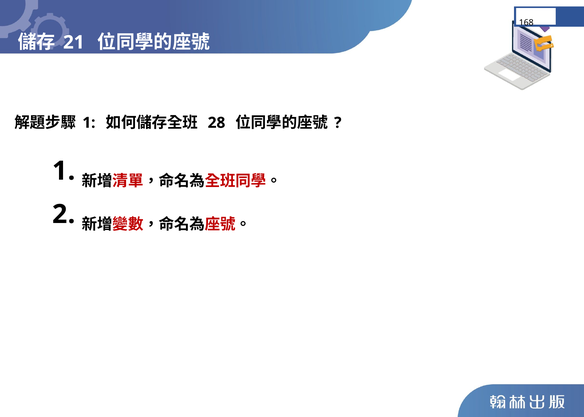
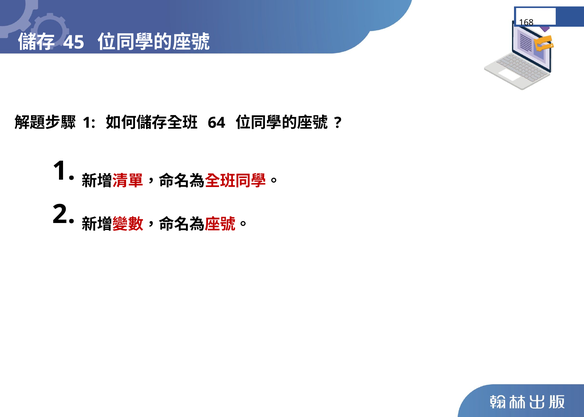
21: 21 -> 45 (74, 42)
28: 28 -> 64 (216, 123)
